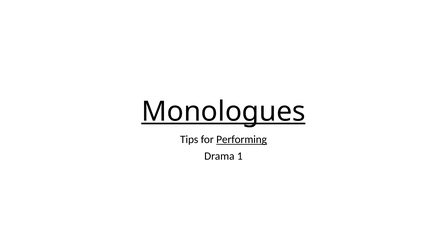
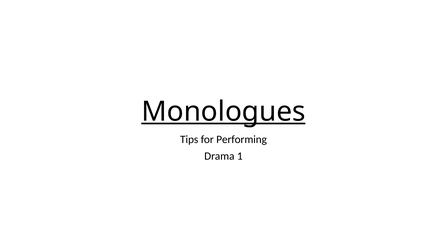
Performing underline: present -> none (242, 140)
